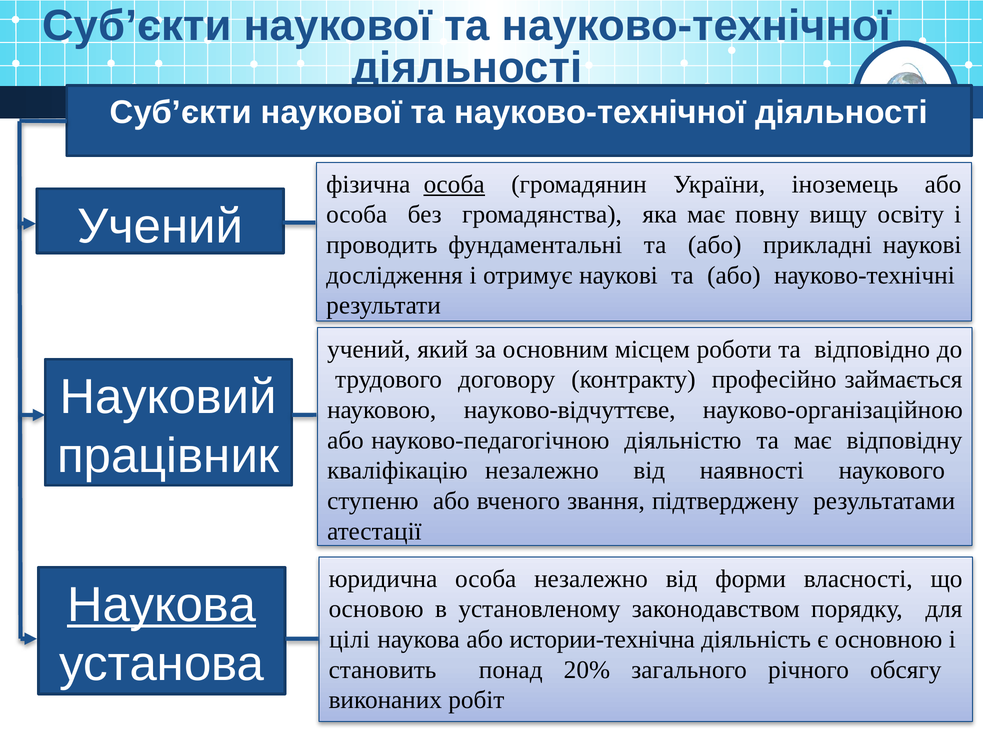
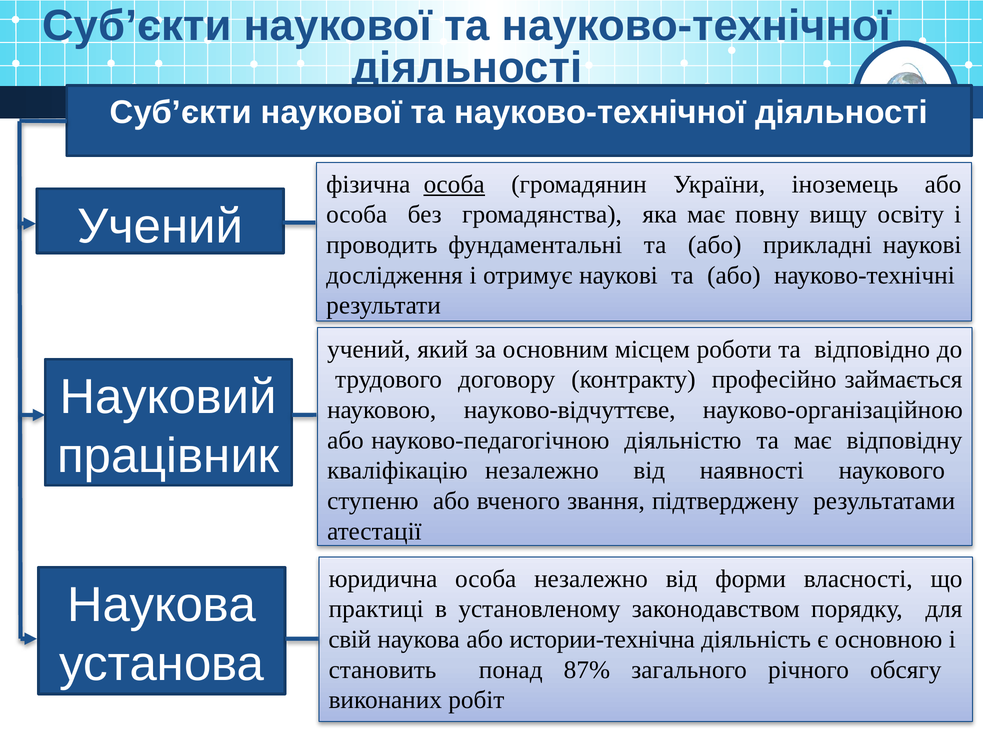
Наукова underline: present -> none (162, 605)
основою: основою -> практиці (376, 609)
цілі: цілі -> свій (350, 640)
20%: 20% -> 87% (587, 670)
